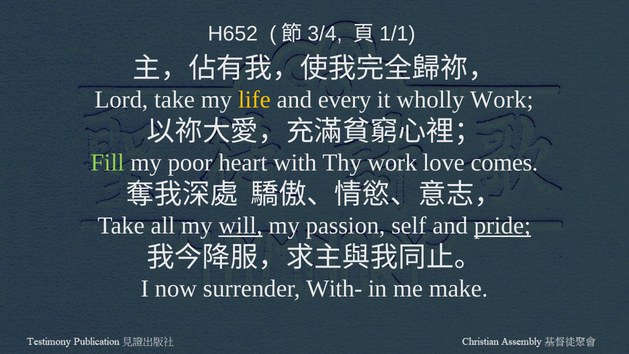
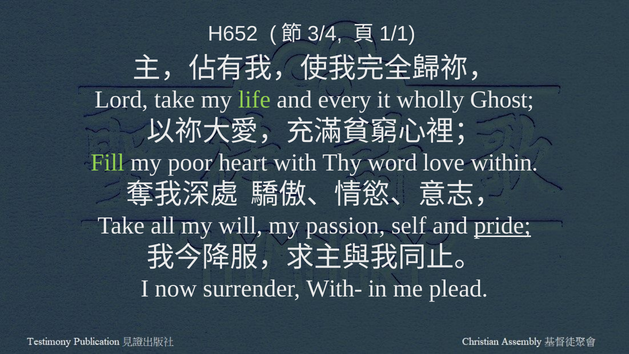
life colour: yellow -> light green (254, 100)
wholly Work: Work -> Ghost (502, 100)
Thy work: work -> word (392, 163)
comes: comes -> within (504, 163)
will underline: present -> none (240, 226)
make: make -> plead (458, 289)
